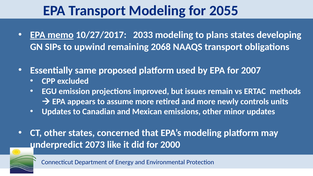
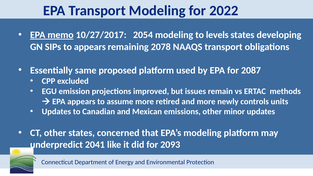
2055: 2055 -> 2022 (224, 11)
2033: 2033 -> 2054 (143, 35)
plans: plans -> levels (217, 35)
to upwind: upwind -> appears (90, 47)
2068: 2068 -> 2078 (161, 47)
2007: 2007 -> 2087 (251, 70)
2073: 2073 -> 2041 (95, 145)
2000: 2000 -> 2093 (170, 145)
